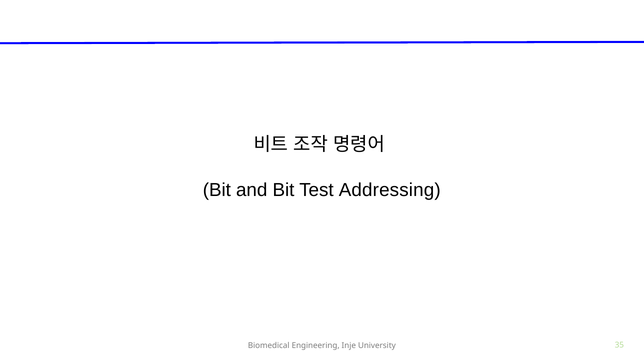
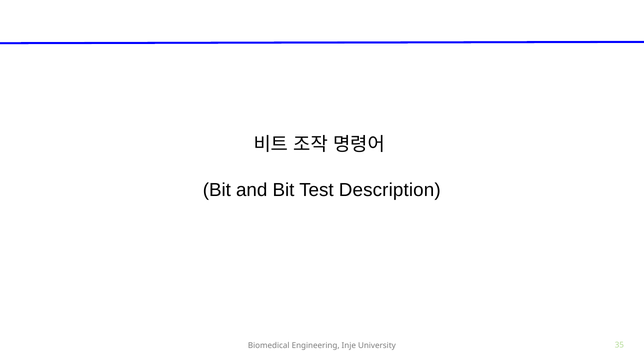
Addressing: Addressing -> Description (390, 190)
